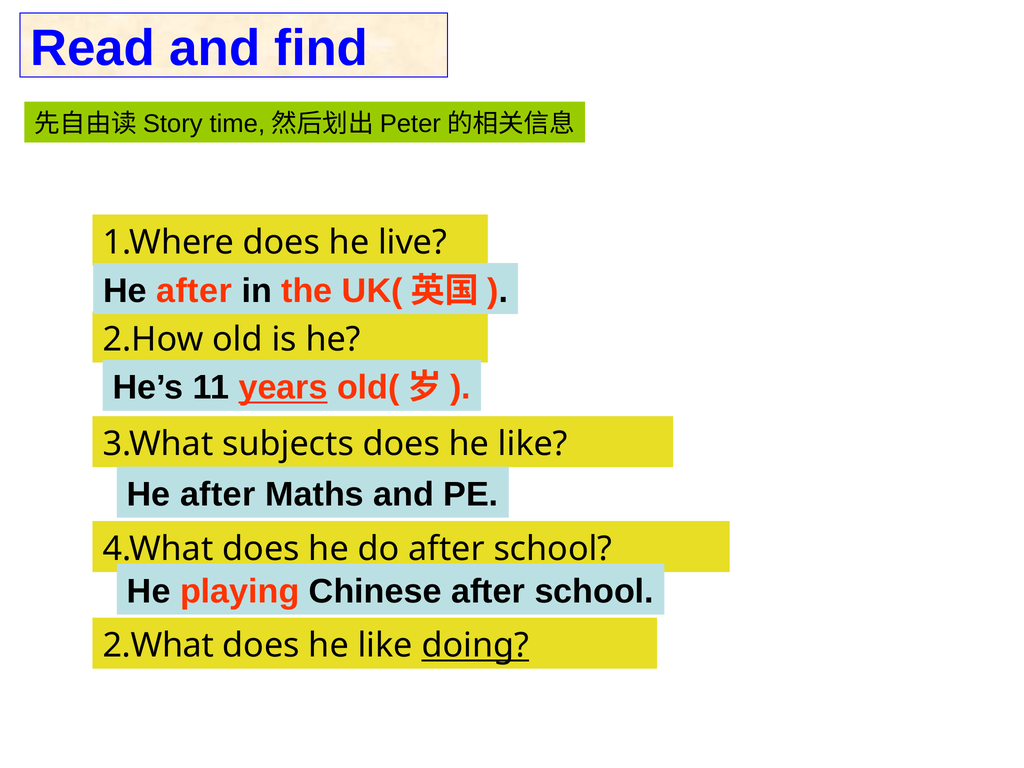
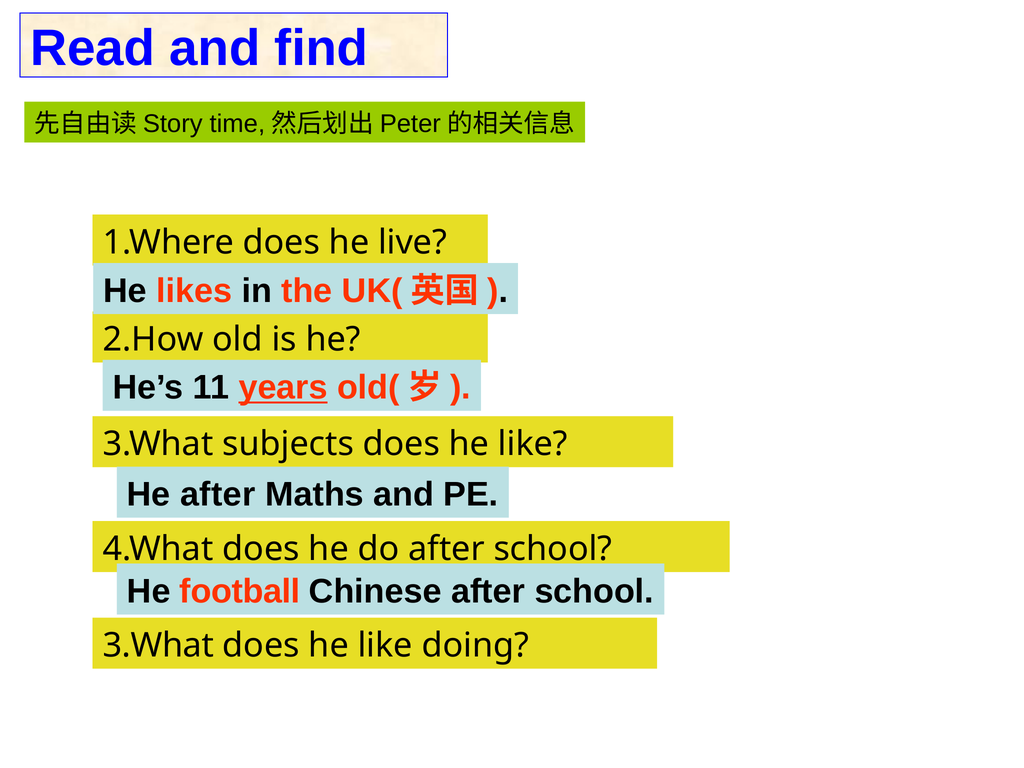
after: after -> likes (194, 291)
playing: playing -> football (240, 591)
2.What: 2.What -> 3.What (158, 646)
doing underline: present -> none (475, 646)
